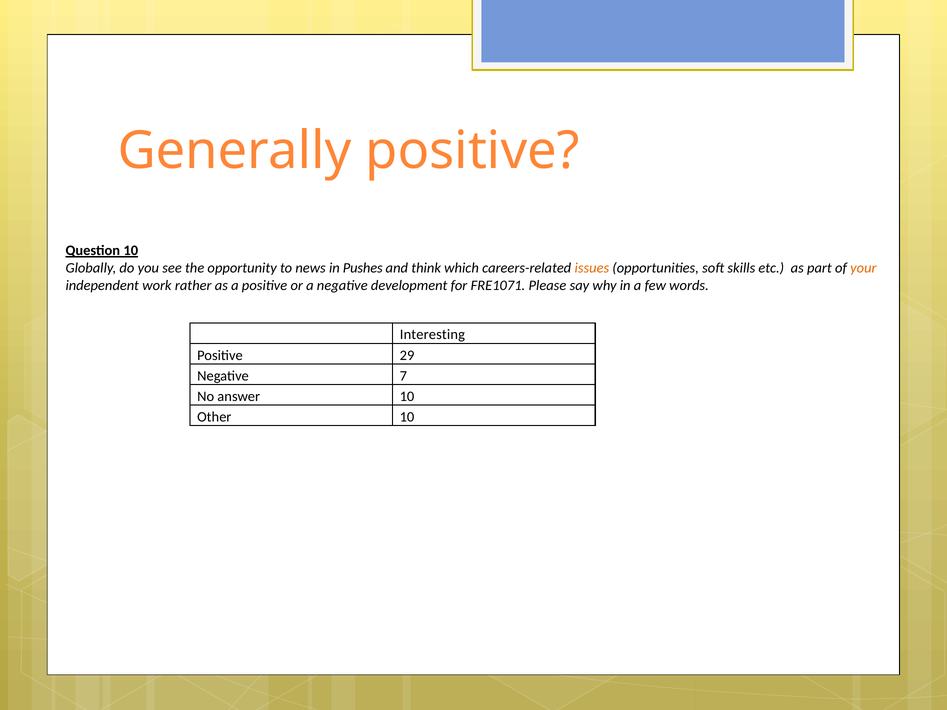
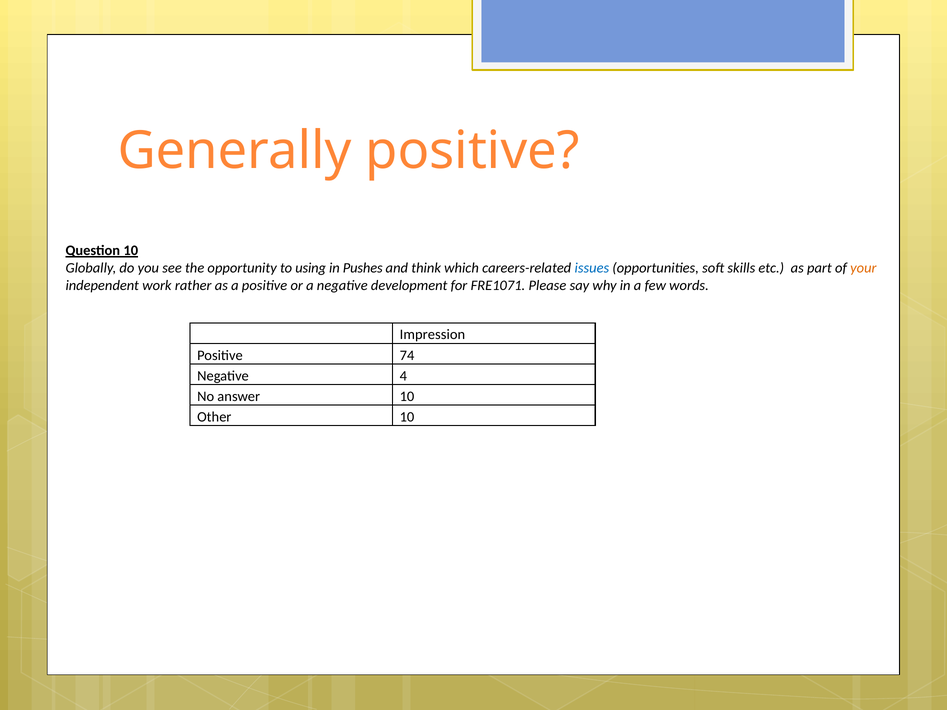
news: news -> using (311, 268)
issues colour: orange -> blue (592, 268)
Interesting: Interesting -> Impression (432, 335)
29: 29 -> 74 (407, 355)
7: 7 -> 4 (403, 376)
